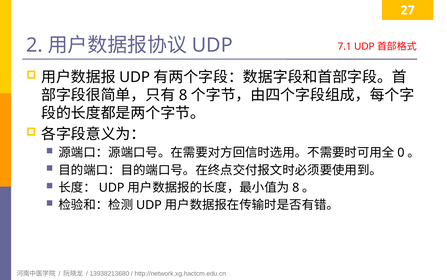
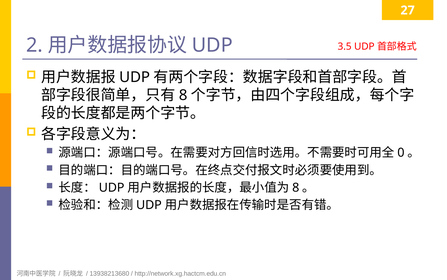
7.1: 7.1 -> 3.5 (345, 46)
